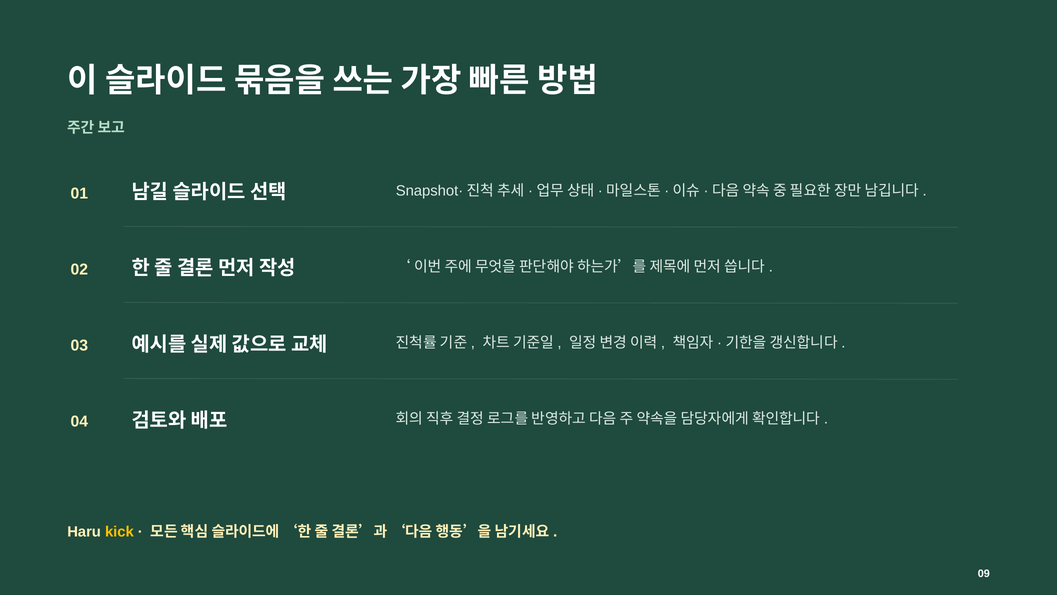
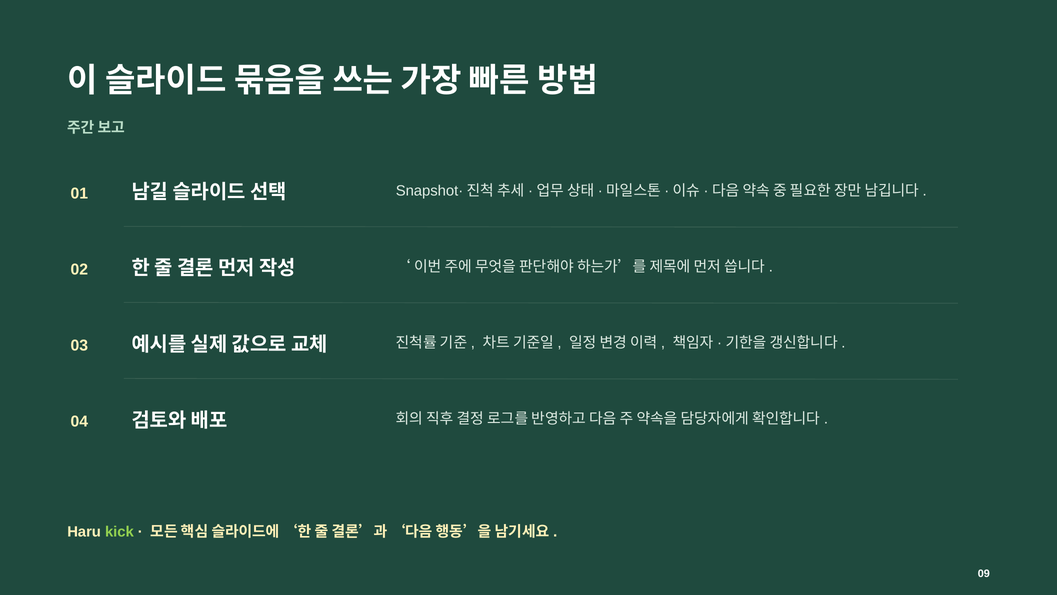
kick colour: yellow -> light green (119, 532)
